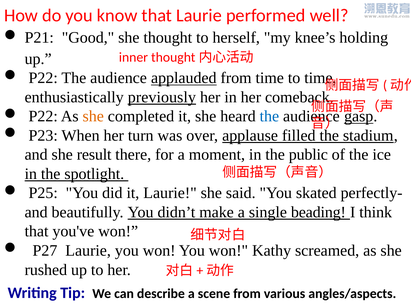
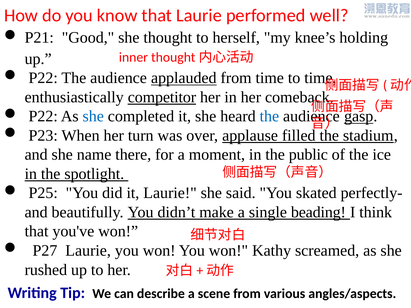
previously: previously -> competitor (162, 97)
she colour: orange -> blue (93, 116)
result: result -> name (94, 155)
